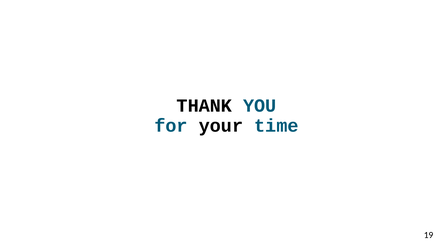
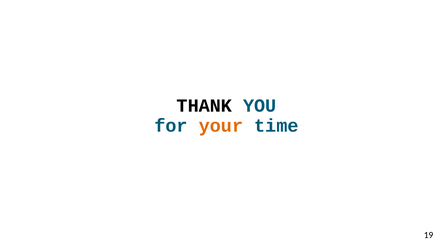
your colour: black -> orange (221, 126)
